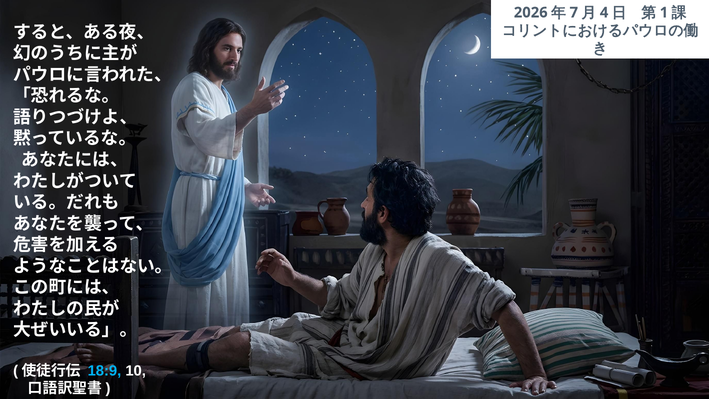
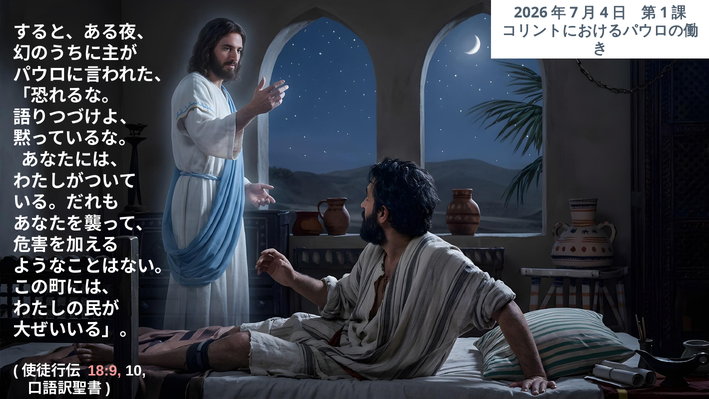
18:9 colour: light blue -> pink (104, 371)
